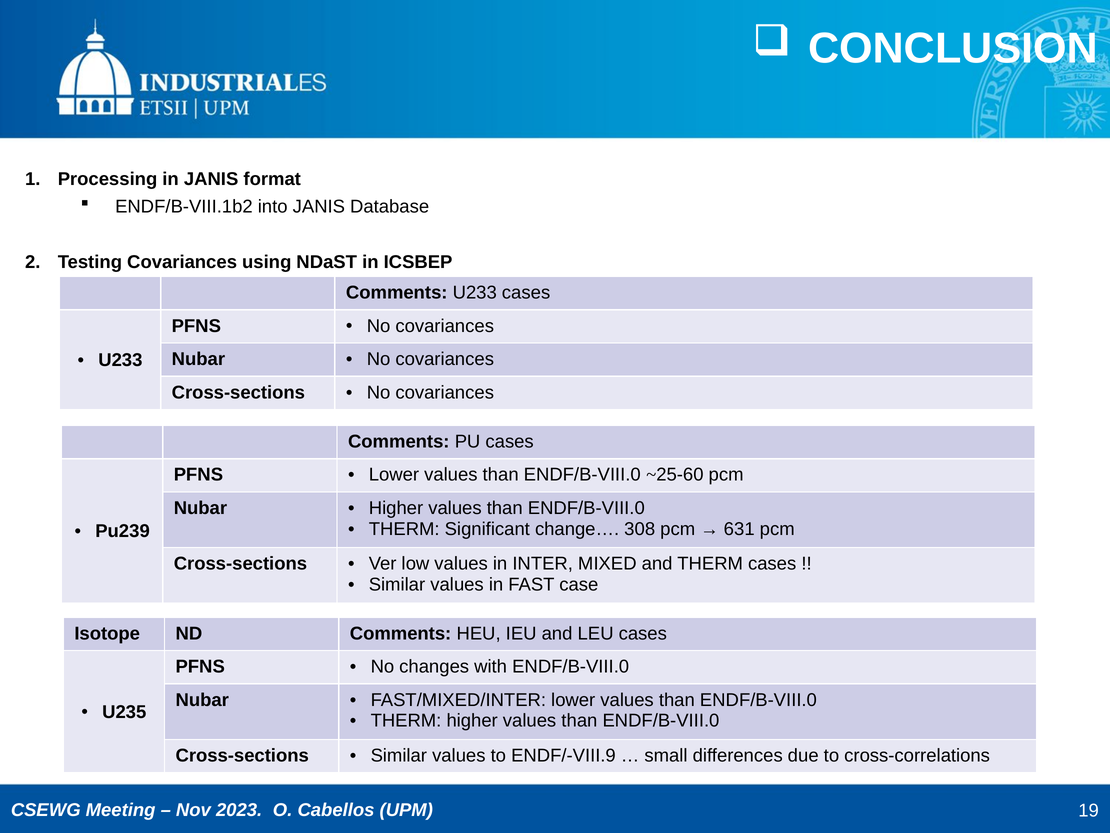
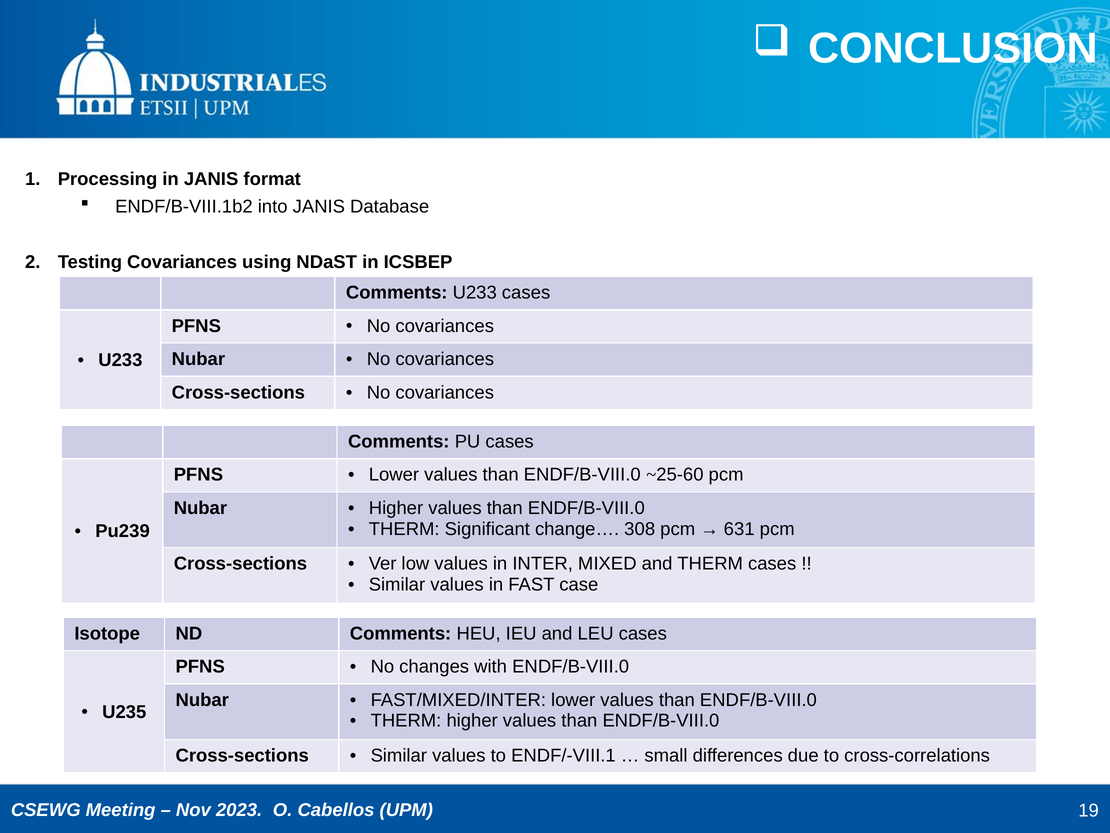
ENDF/-VIII.9: ENDF/-VIII.9 -> ENDF/-VIII.1 (563, 755)
